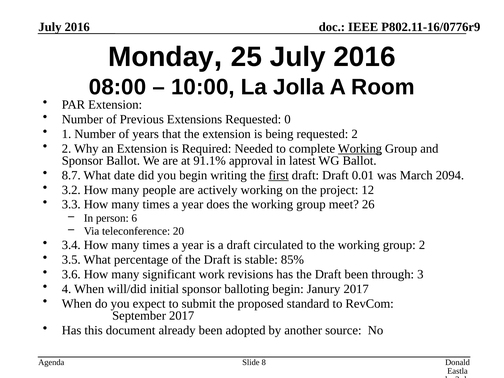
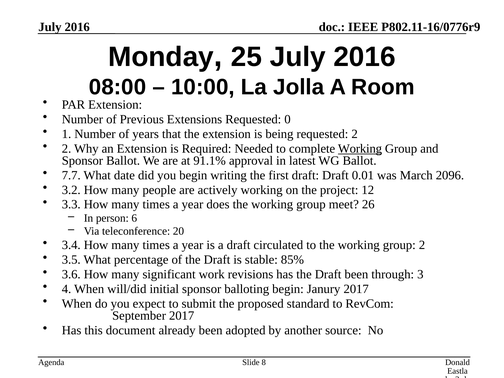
8.7: 8.7 -> 7.7 (71, 175)
first underline: present -> none (279, 175)
2094: 2094 -> 2096 (450, 175)
